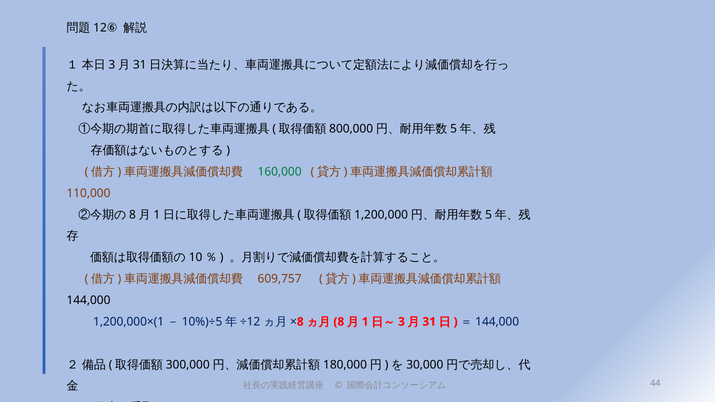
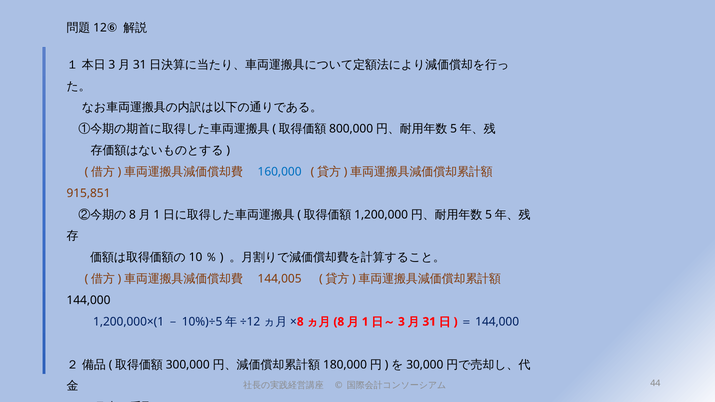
160,000 colour: green -> blue (280, 172)
110,000: 110,000 -> 915,851 (88, 193)
609,757: 609,757 -> 144,005 (280, 279)
